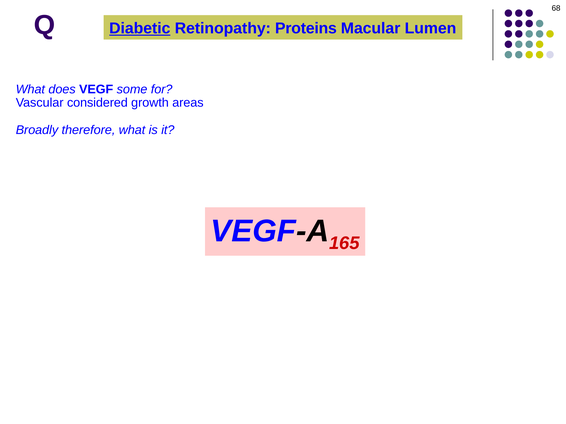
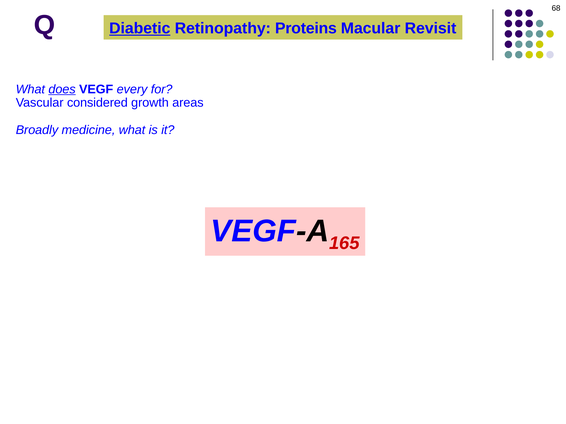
Lumen: Lumen -> Revisit (431, 28)
does underline: none -> present (62, 89)
some: some -> every (132, 89)
therefore: therefore -> medicine (88, 130)
